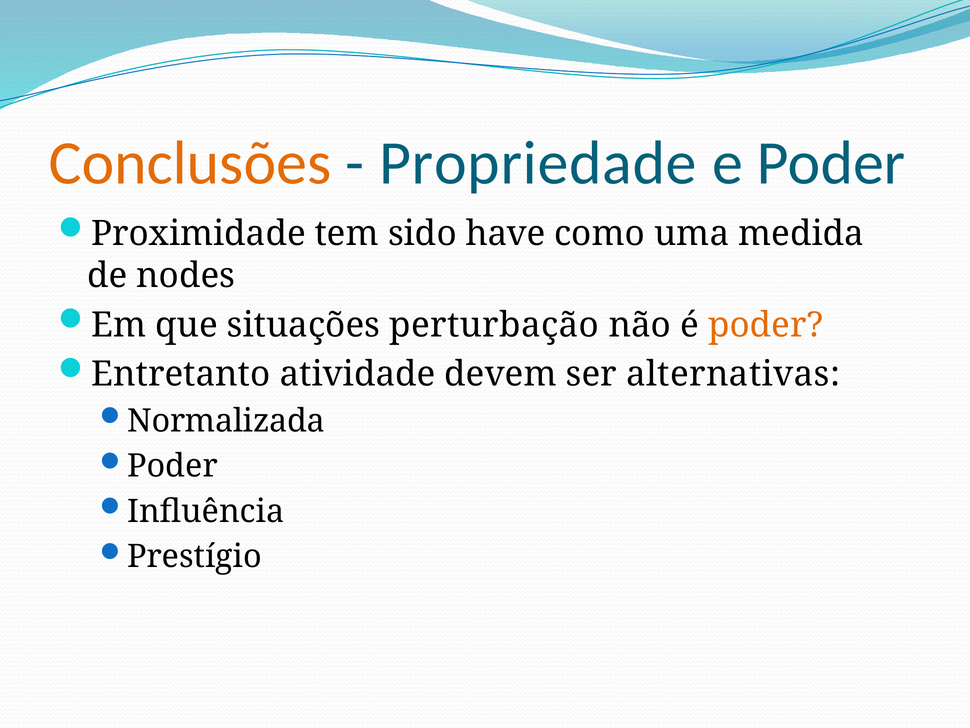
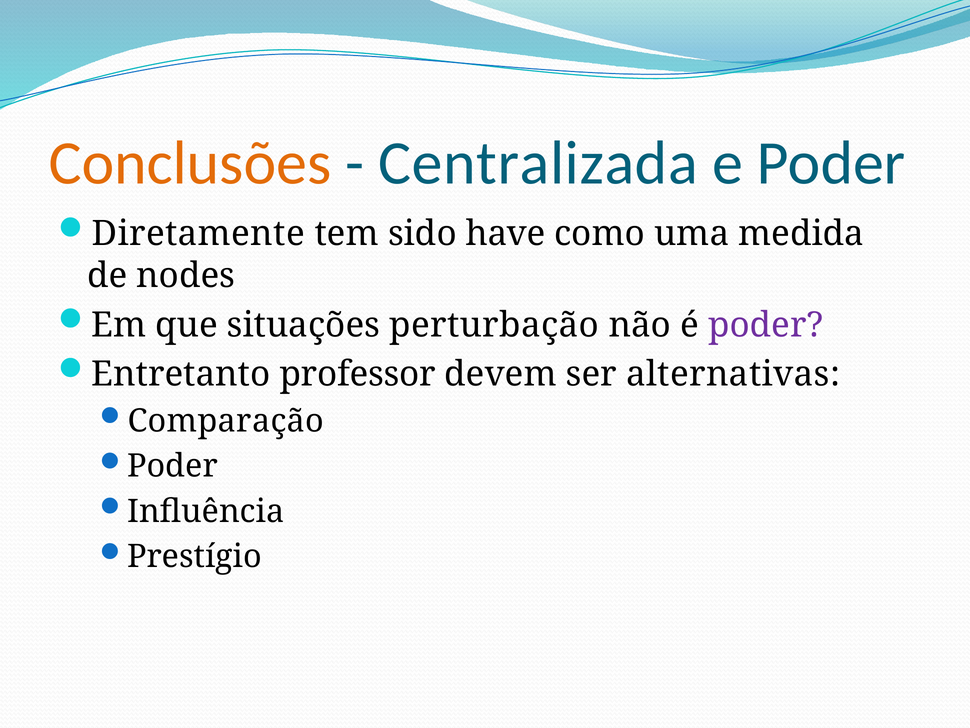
Propriedade: Propriedade -> Centralizada (538, 163)
Proximidade: Proximidade -> Diretamente (198, 234)
poder colour: orange -> purple (766, 325)
atividade: atividade -> professor (358, 374)
Normalizada: Normalizada -> Comparação (226, 421)
